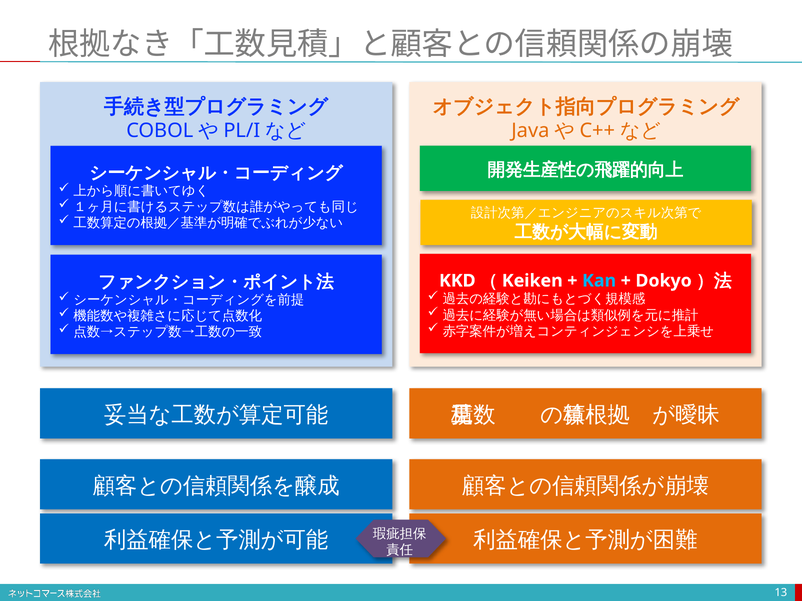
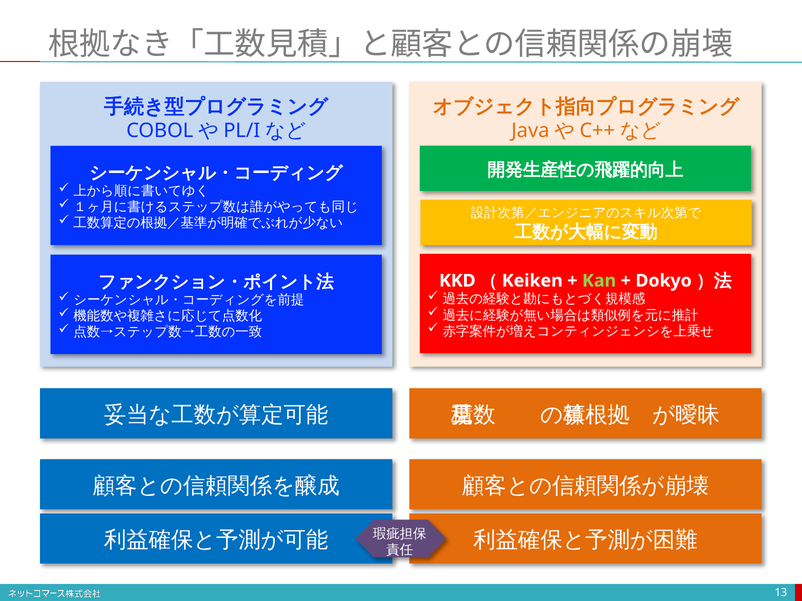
Kan colour: light blue -> light green (599, 281)
